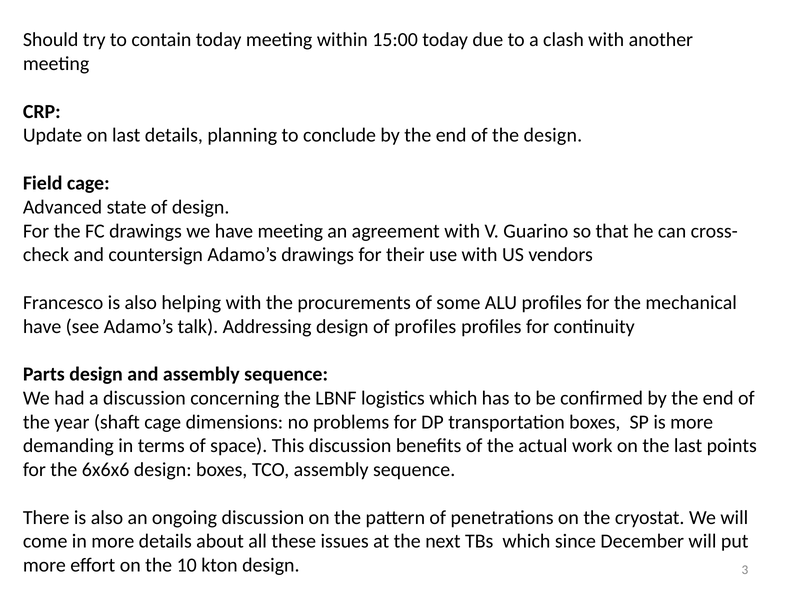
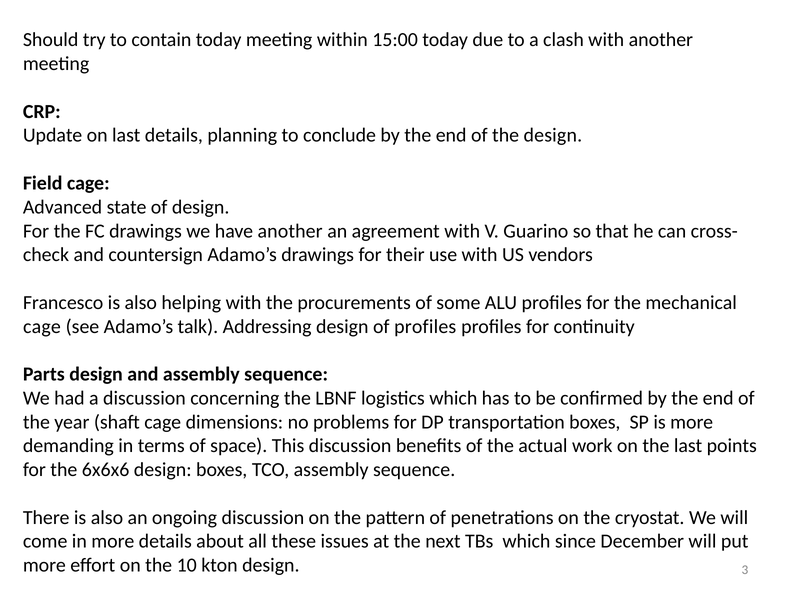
have meeting: meeting -> another (290, 231)
have: have -> cage (42, 326)
